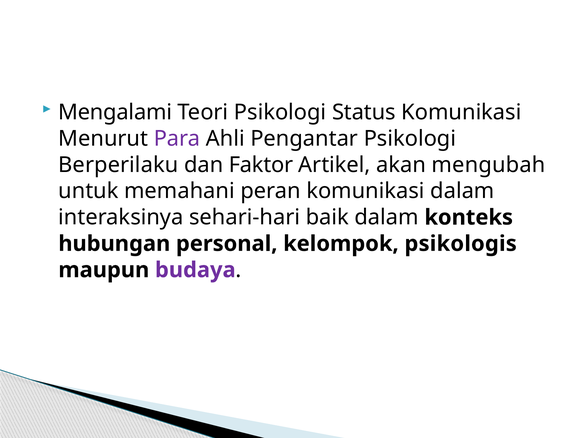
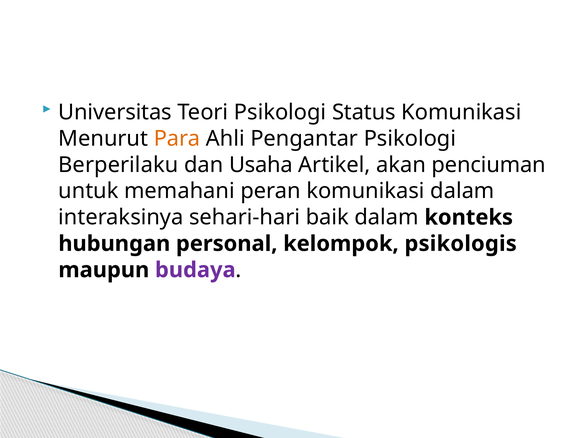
Mengalami: Mengalami -> Universitas (115, 112)
Para colour: purple -> orange (177, 138)
Faktor: Faktor -> Usaha (261, 165)
mengubah: mengubah -> penciuman (489, 165)
